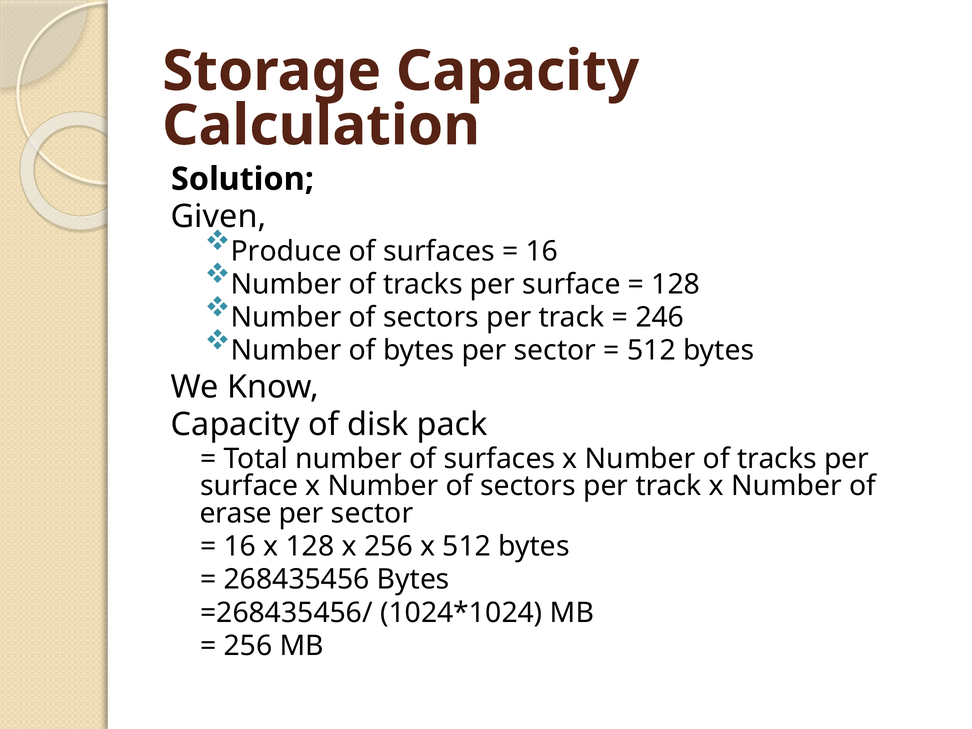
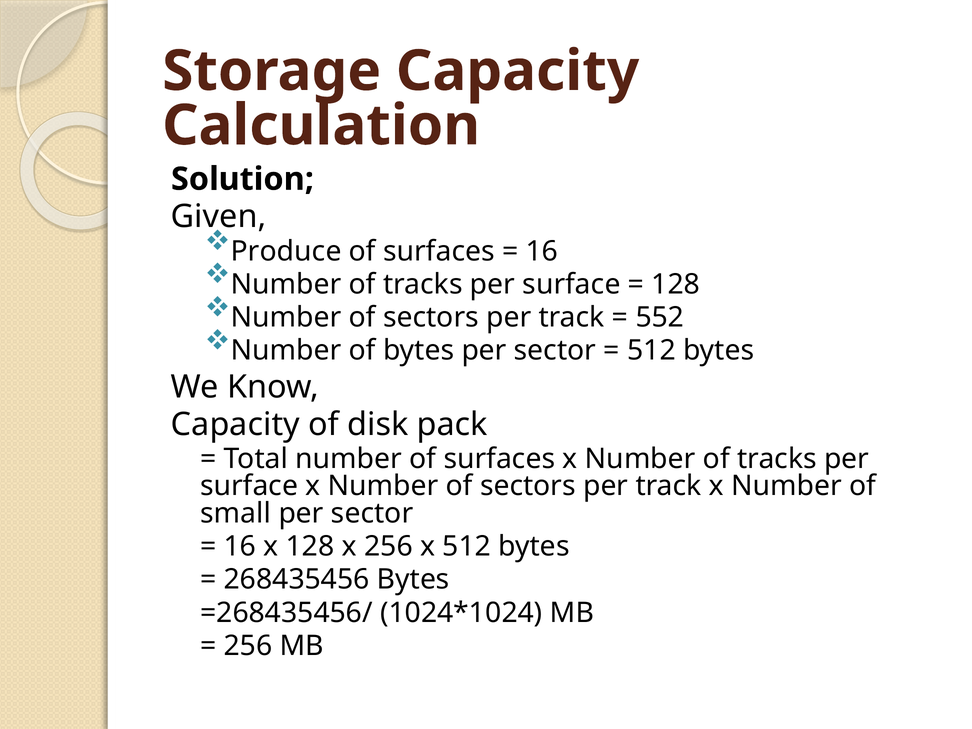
246: 246 -> 552 (660, 317)
erase: erase -> small (236, 513)
